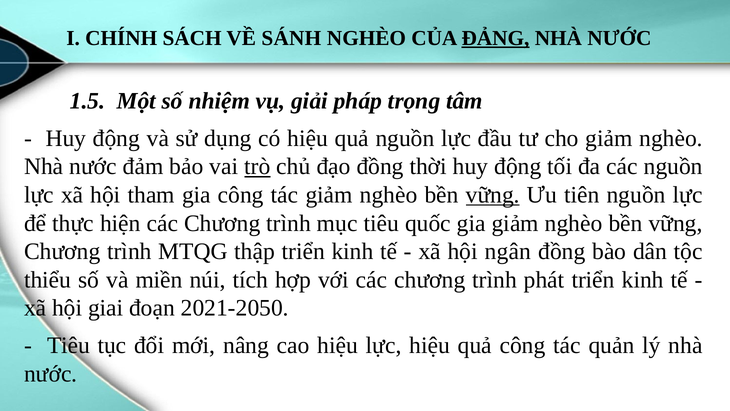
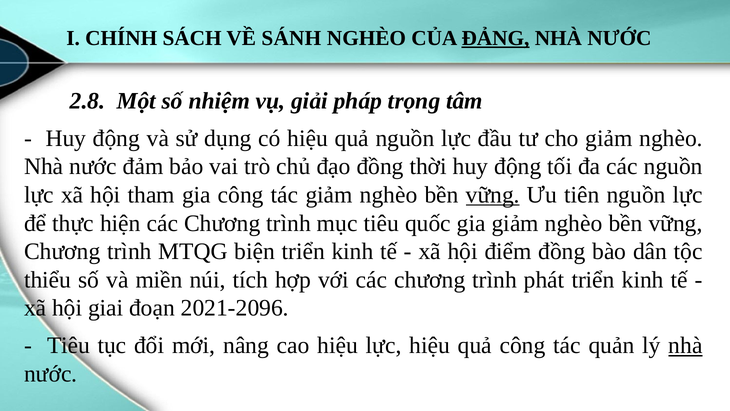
1.5: 1.5 -> 2.8 (87, 101)
trò underline: present -> none (257, 166)
thập: thập -> biện (255, 251)
ngân: ngân -> điểm (508, 251)
2021-2050: 2021-2050 -> 2021-2096 (235, 308)
nhà underline: none -> present (685, 345)
